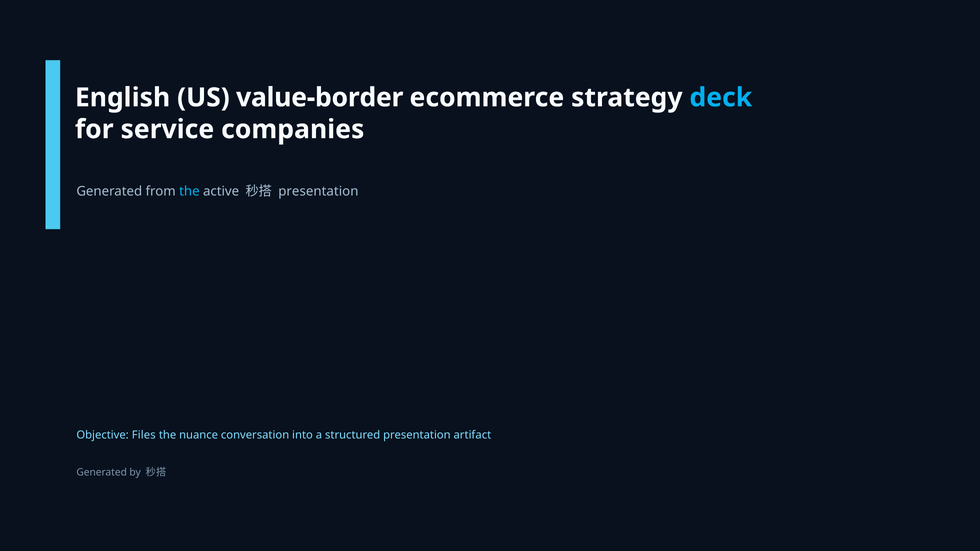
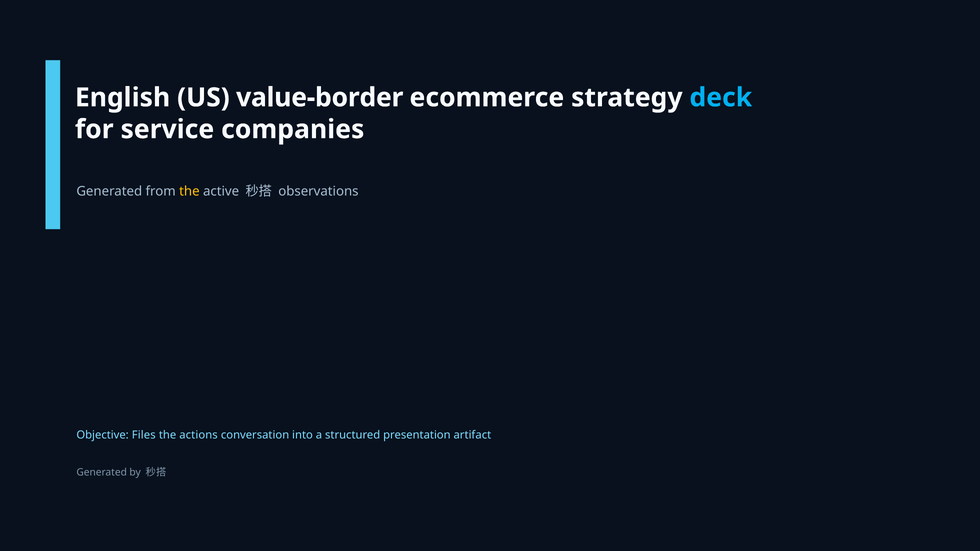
the colour: light blue -> yellow (189, 191)
presentation: presentation -> observations (318, 191)
nuance: nuance -> actions (199, 435)
